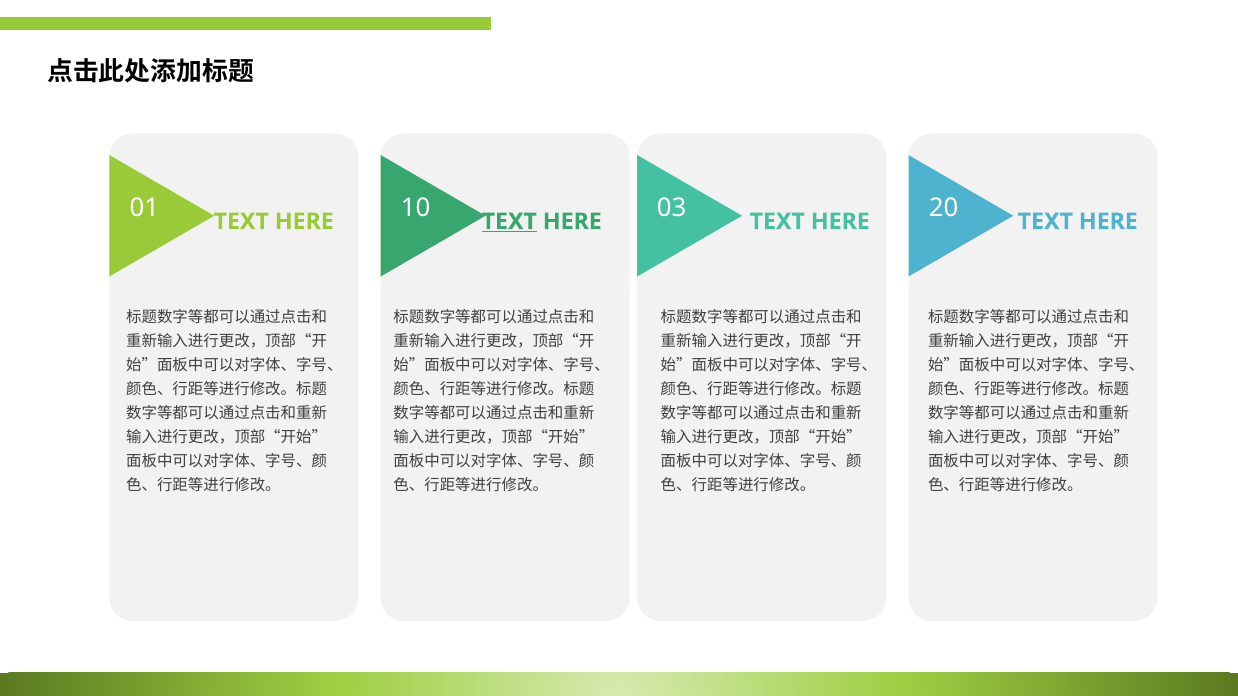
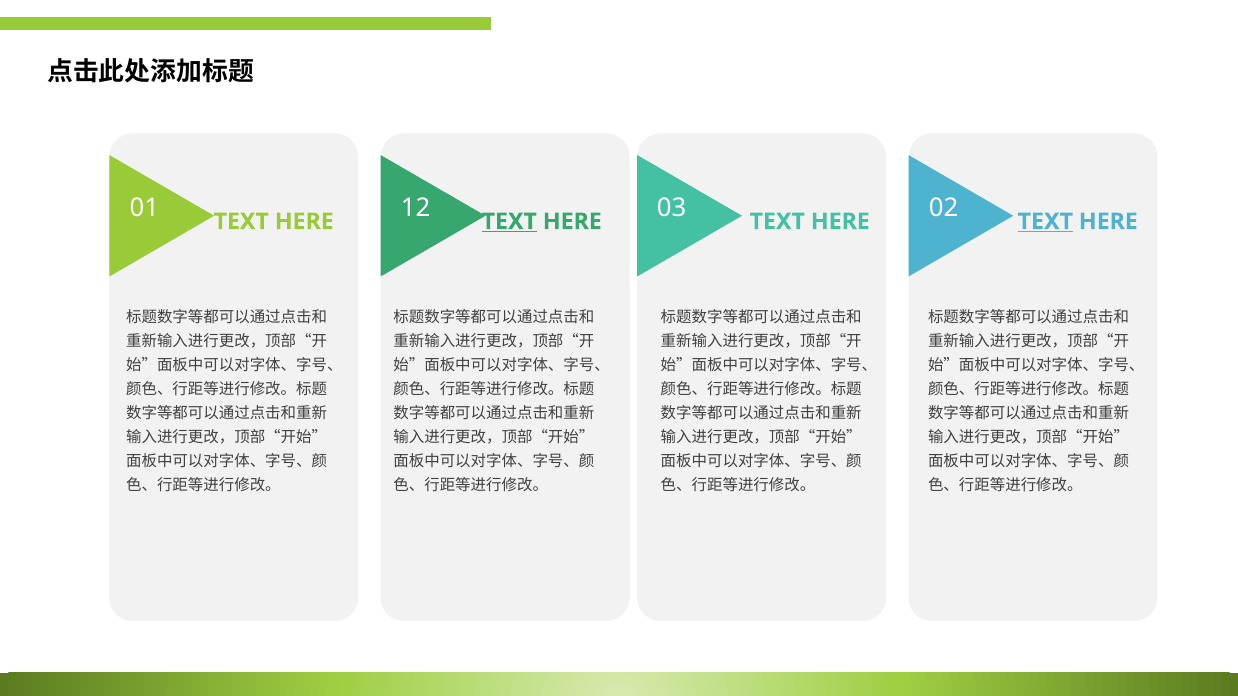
10: 10 -> 12 (416, 208)
20: 20 -> 02 (944, 208)
TEXT underline: none -> present (1045, 222)
